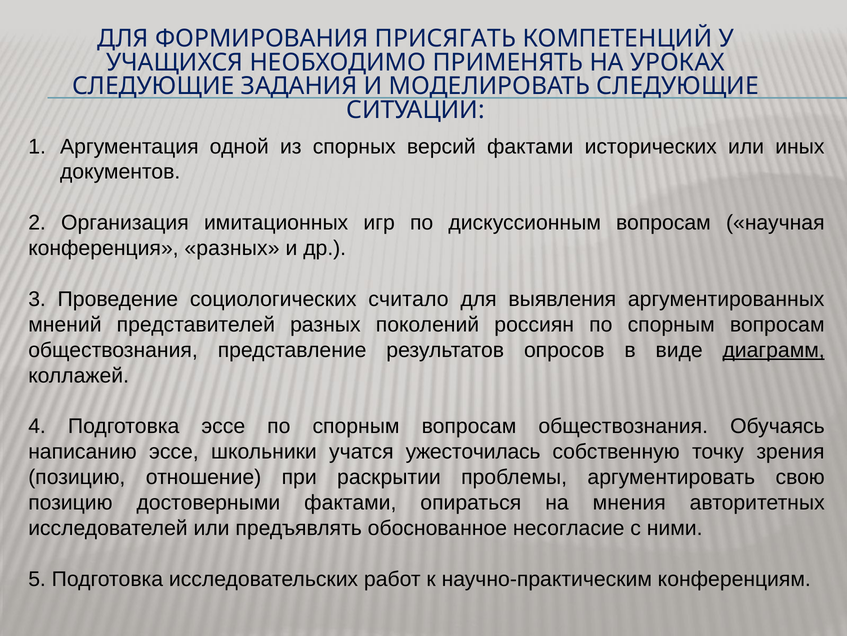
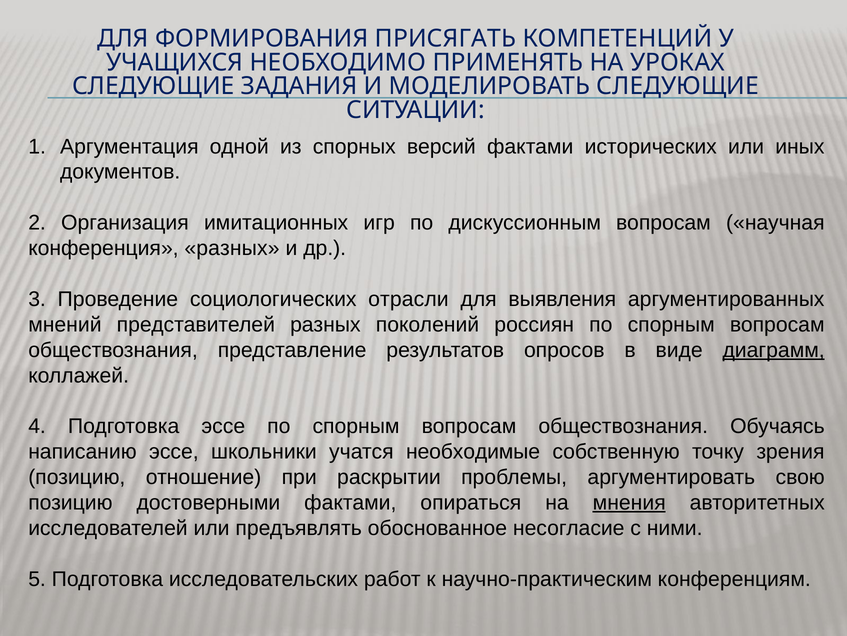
считало: считало -> отрасли (408, 299)
ужесточилась: ужесточилась -> необходимые (473, 451)
мнения underline: none -> present (629, 502)
